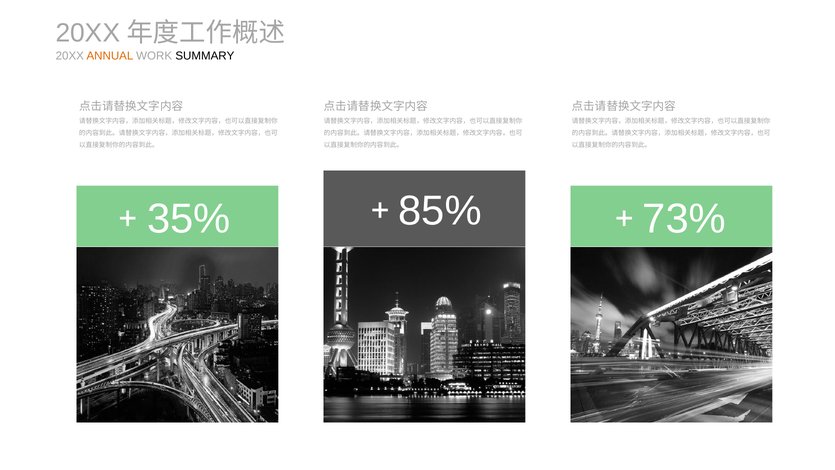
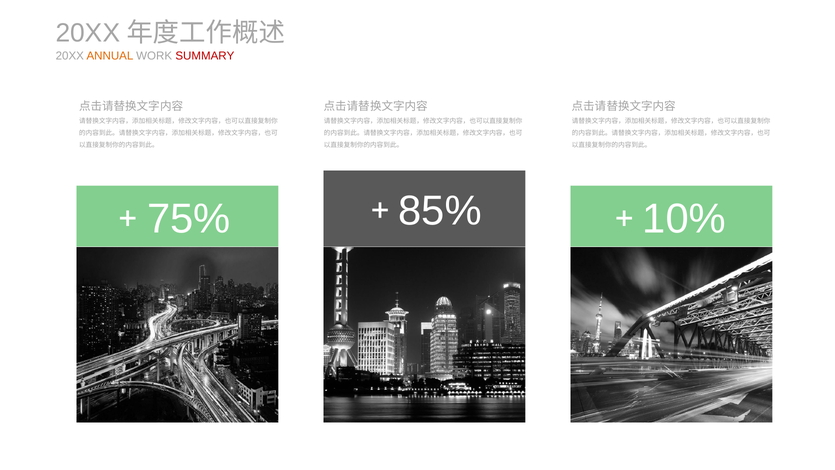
SUMMARY colour: black -> red (205, 56)
35%: 35% -> 75% (189, 219)
73%: 73% -> 10% (684, 219)
